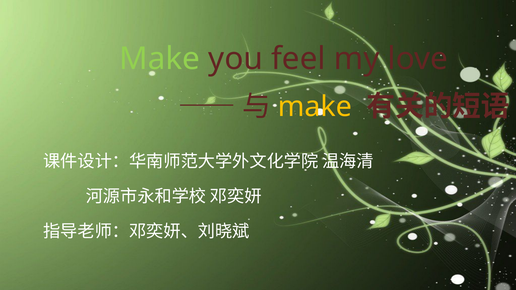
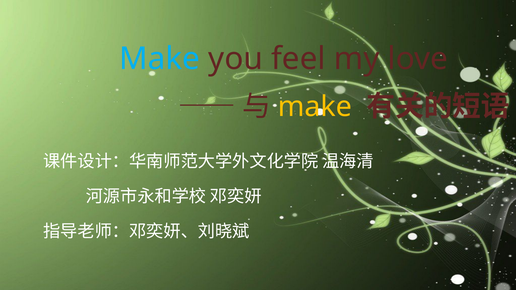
Make colour: light green -> light blue (160, 59)
